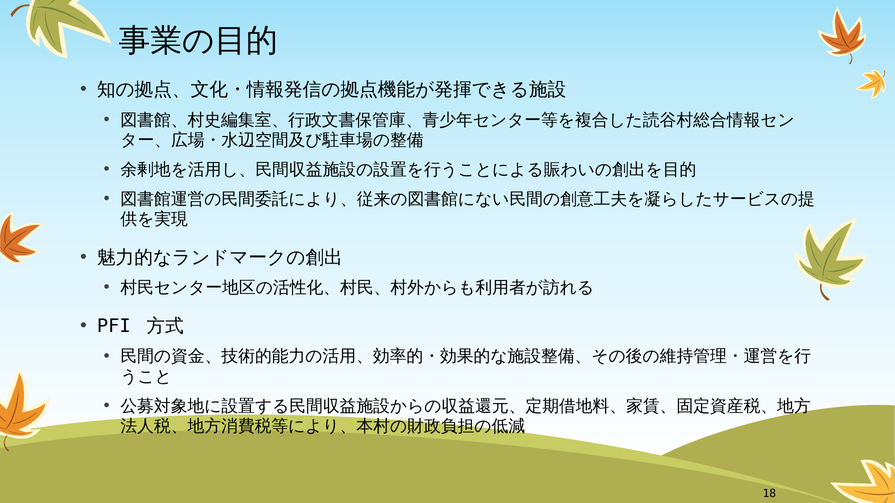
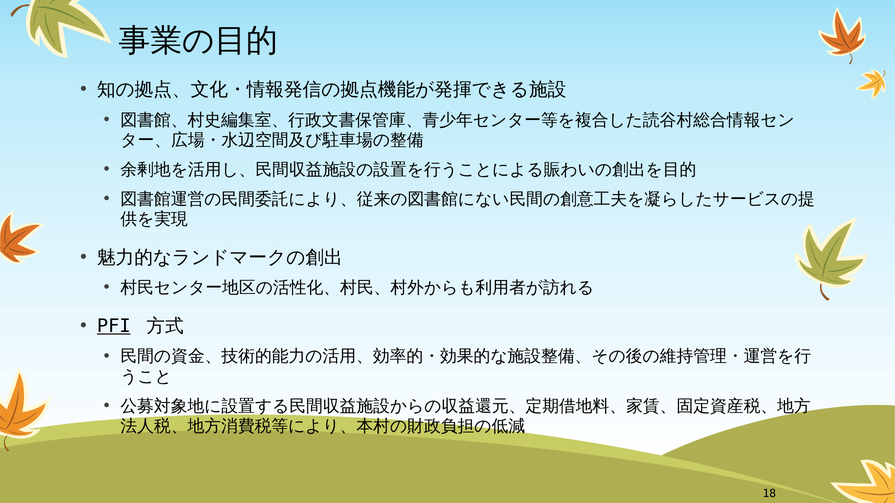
PFI underline: none -> present (114, 326)
